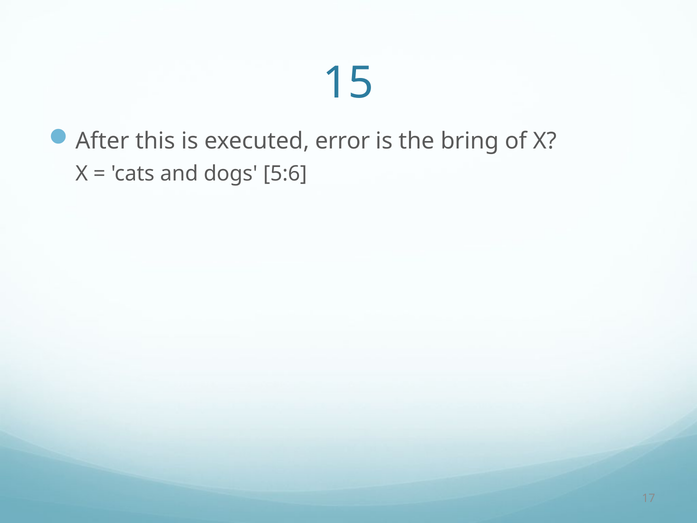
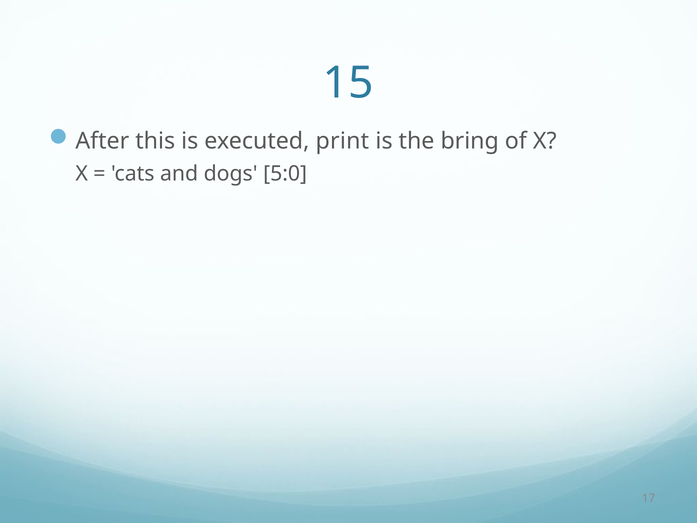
error: error -> print (342, 141)
5:6: 5:6 -> 5:0 (285, 173)
